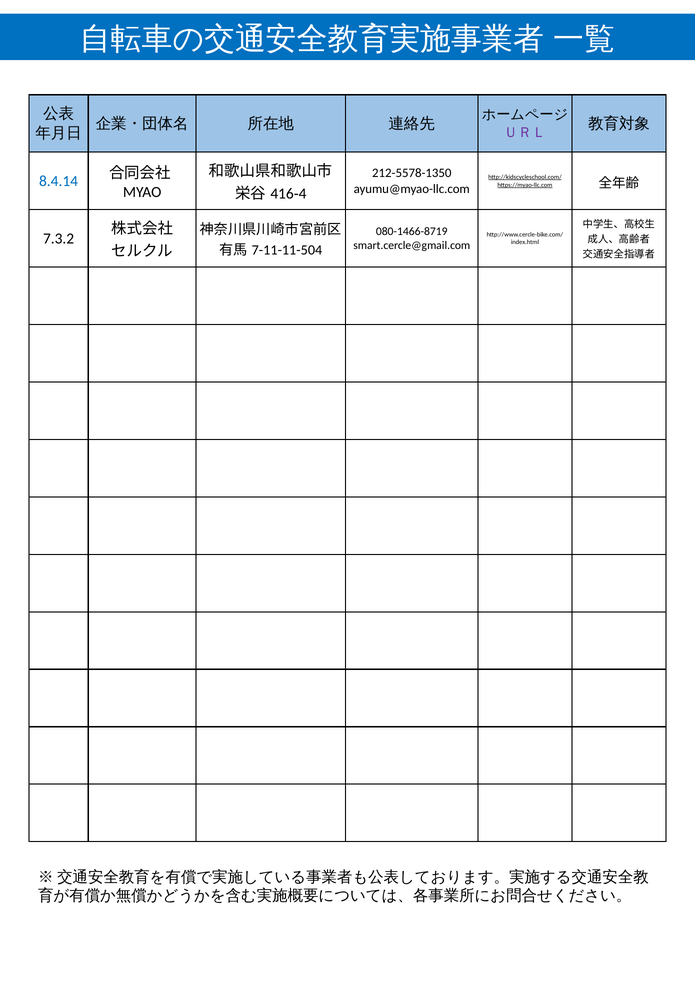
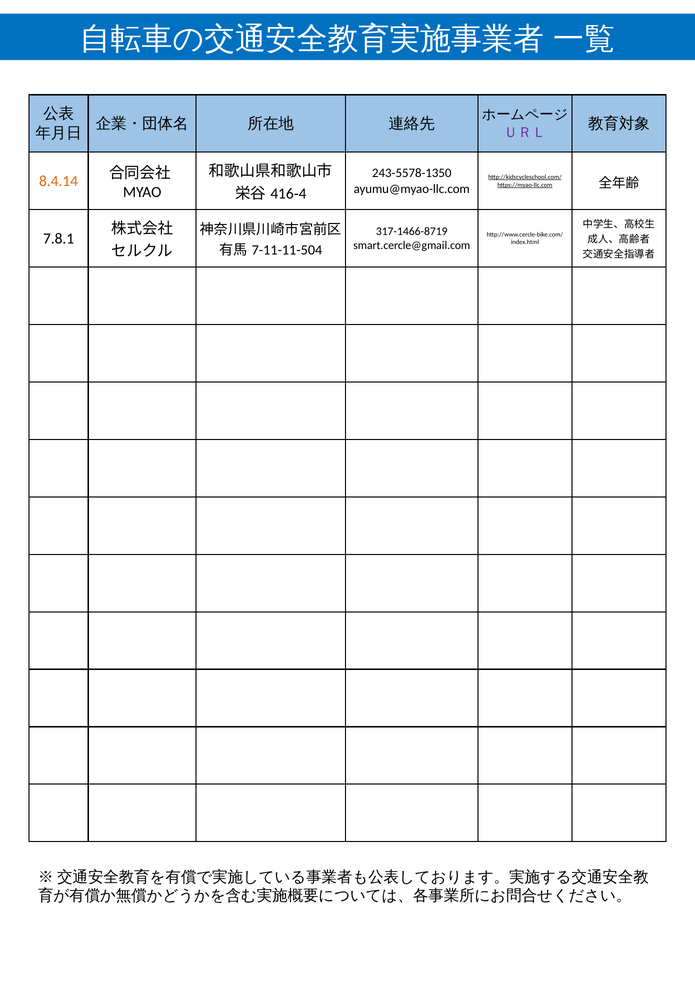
212-5578-1350: 212-5578-1350 -> 243-5578-1350 (412, 173)
8.4.14 colour: blue -> orange (59, 181)
080-1466-8719: 080-1466-8719 -> 317-1466-8719 (412, 231)
7.3.2: 7.3.2 -> 7.8.1 (59, 238)
